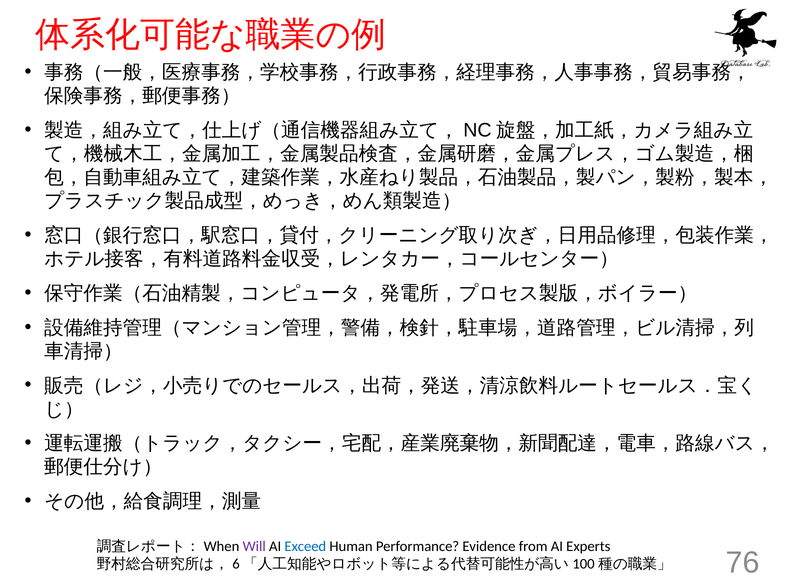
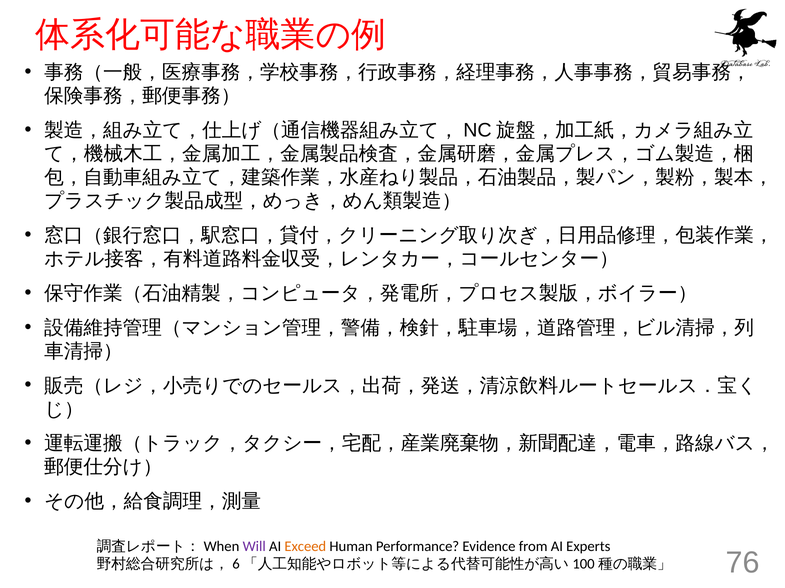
Exceed colour: blue -> orange (305, 547)
